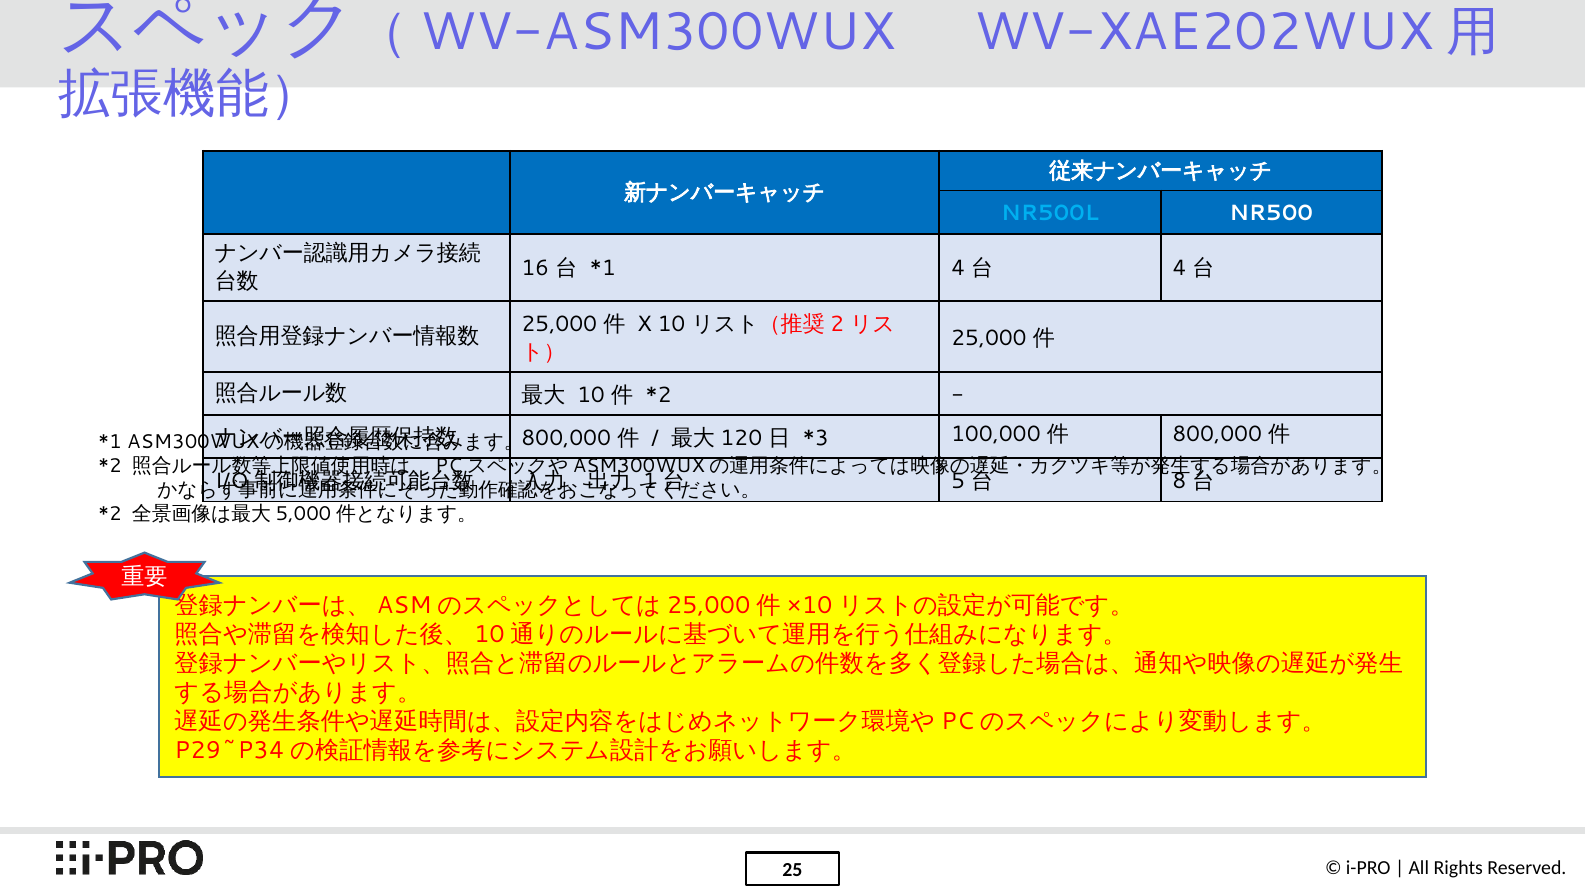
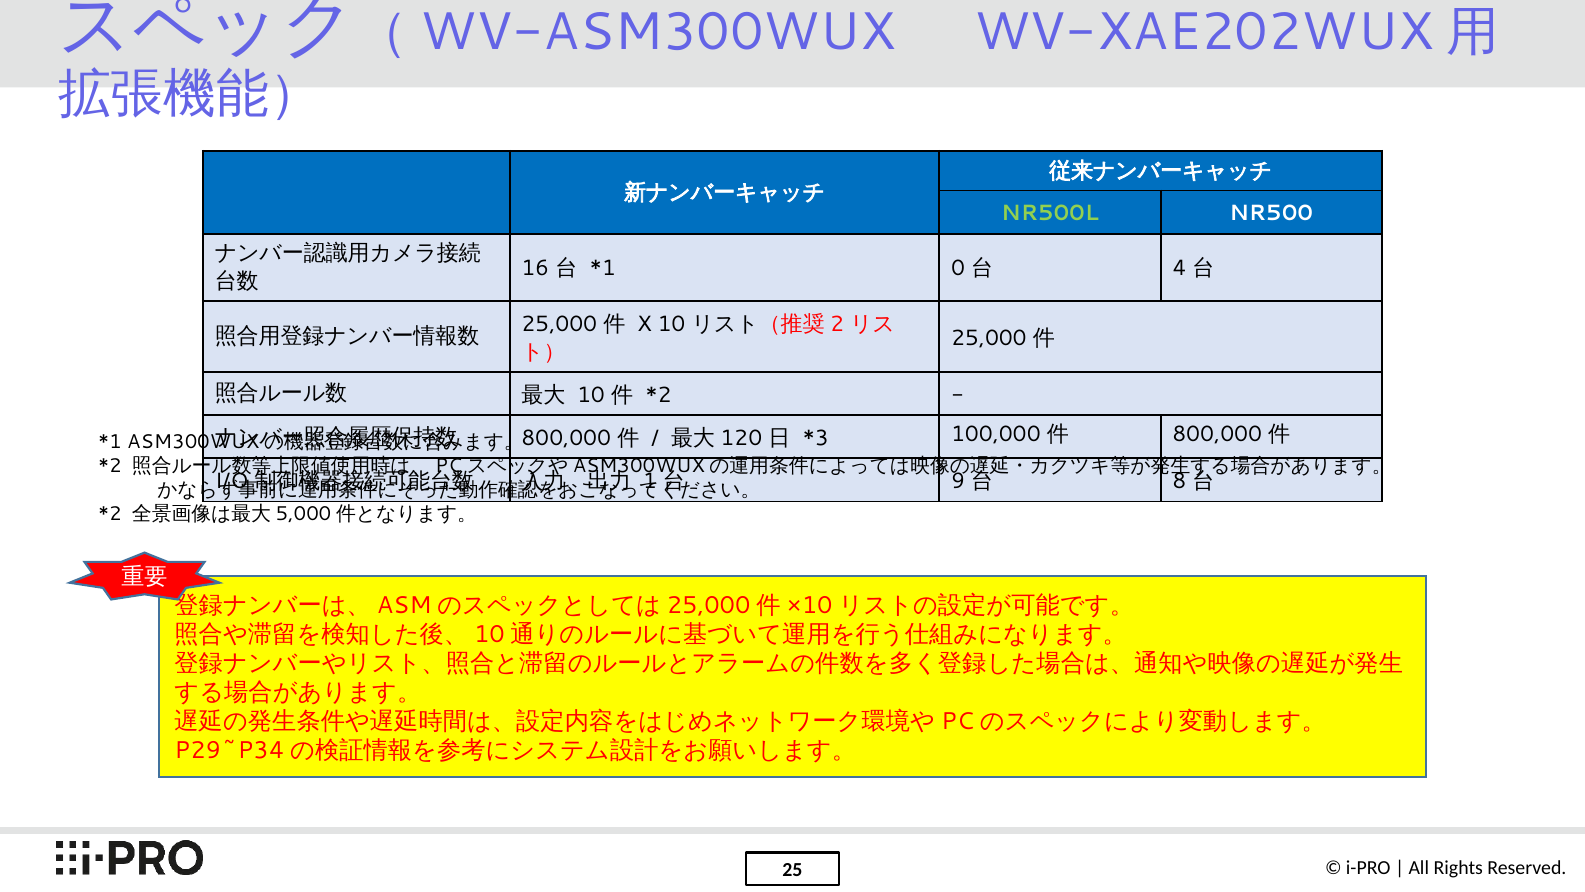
NR500L colour: light blue -> light green (1050, 213)
4: 4 -> 0 (958, 268)
5: 5 -> 9 (958, 481)
